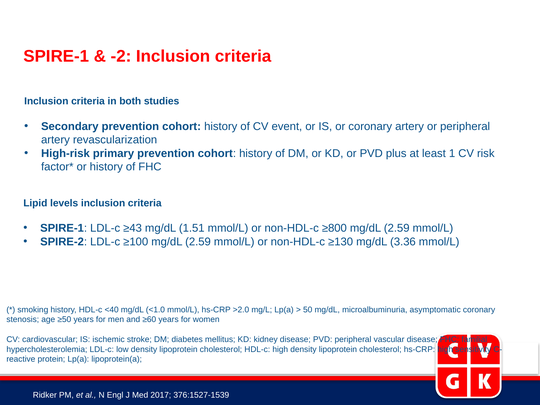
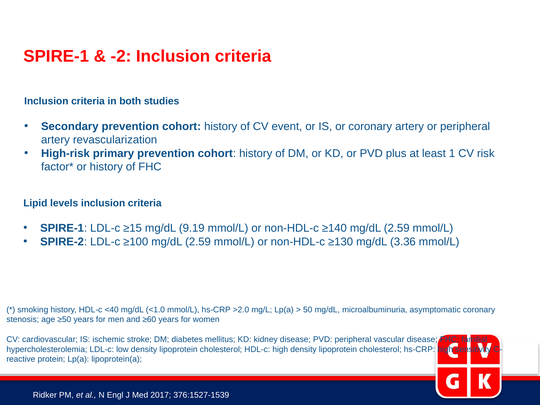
≥43: ≥43 -> ≥15 (133, 228)
1.51: 1.51 -> 9.19 (192, 228)
≥800: ≥800 -> ≥140 (334, 228)
